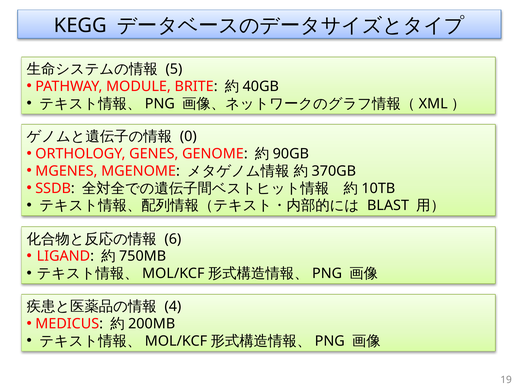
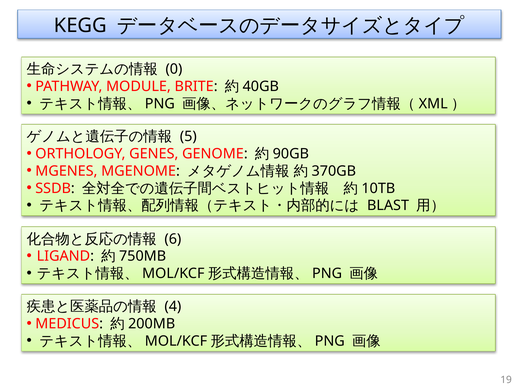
5: 5 -> 0 (174, 69)
0: 0 -> 5 (188, 136)
